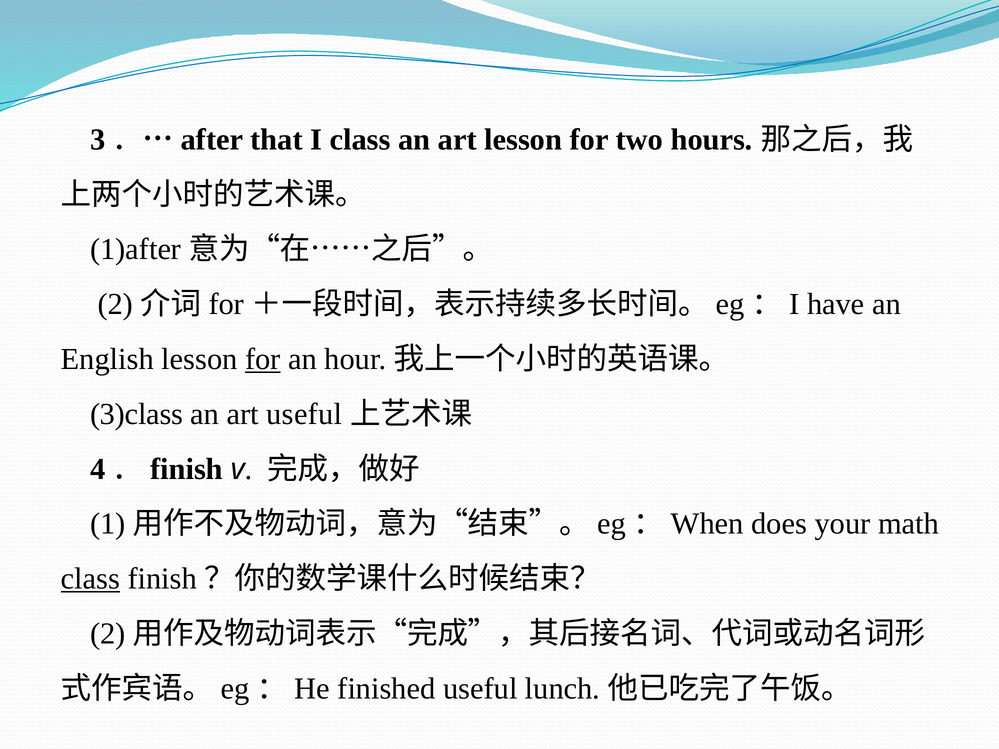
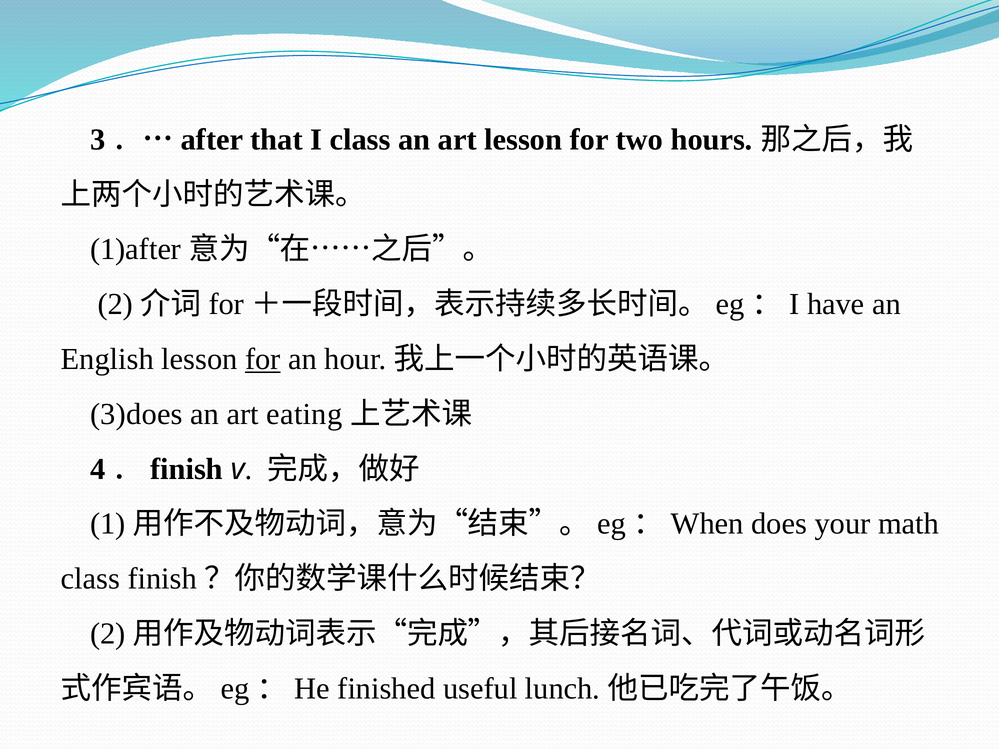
3)class: 3)class -> 3)does (136, 414)
art useful: useful -> eating (304, 414)
class underline: present -> none (90, 579)
